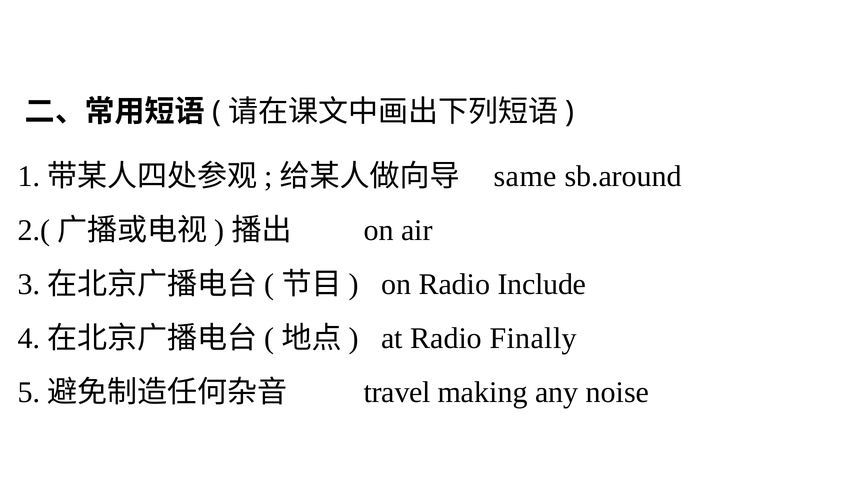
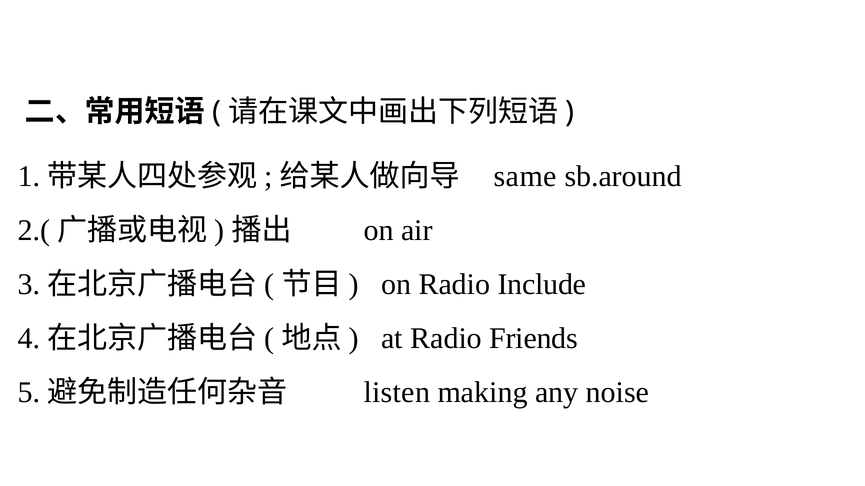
Finally: Finally -> Friends (534, 339)
travel: travel -> listen (397, 393)
